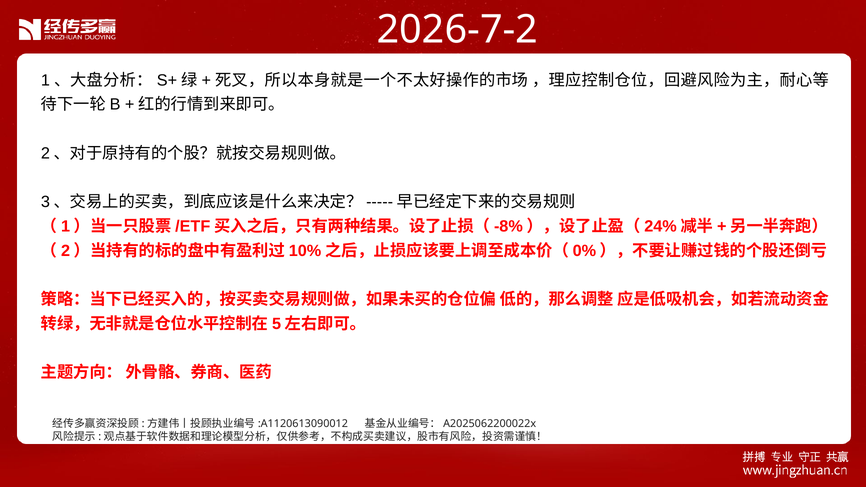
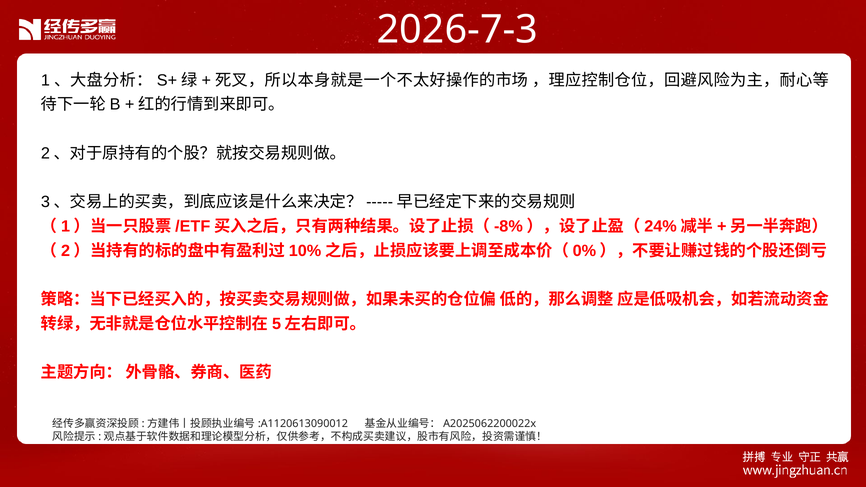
2026-7-2: 2026-7-2 -> 2026-7-3 (457, 30)
